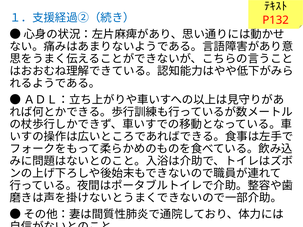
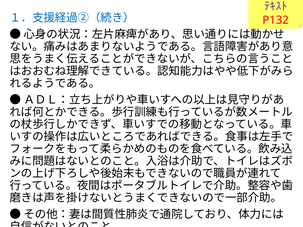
ﾃｷｽﾄ colour: black -> purple (276, 6)
